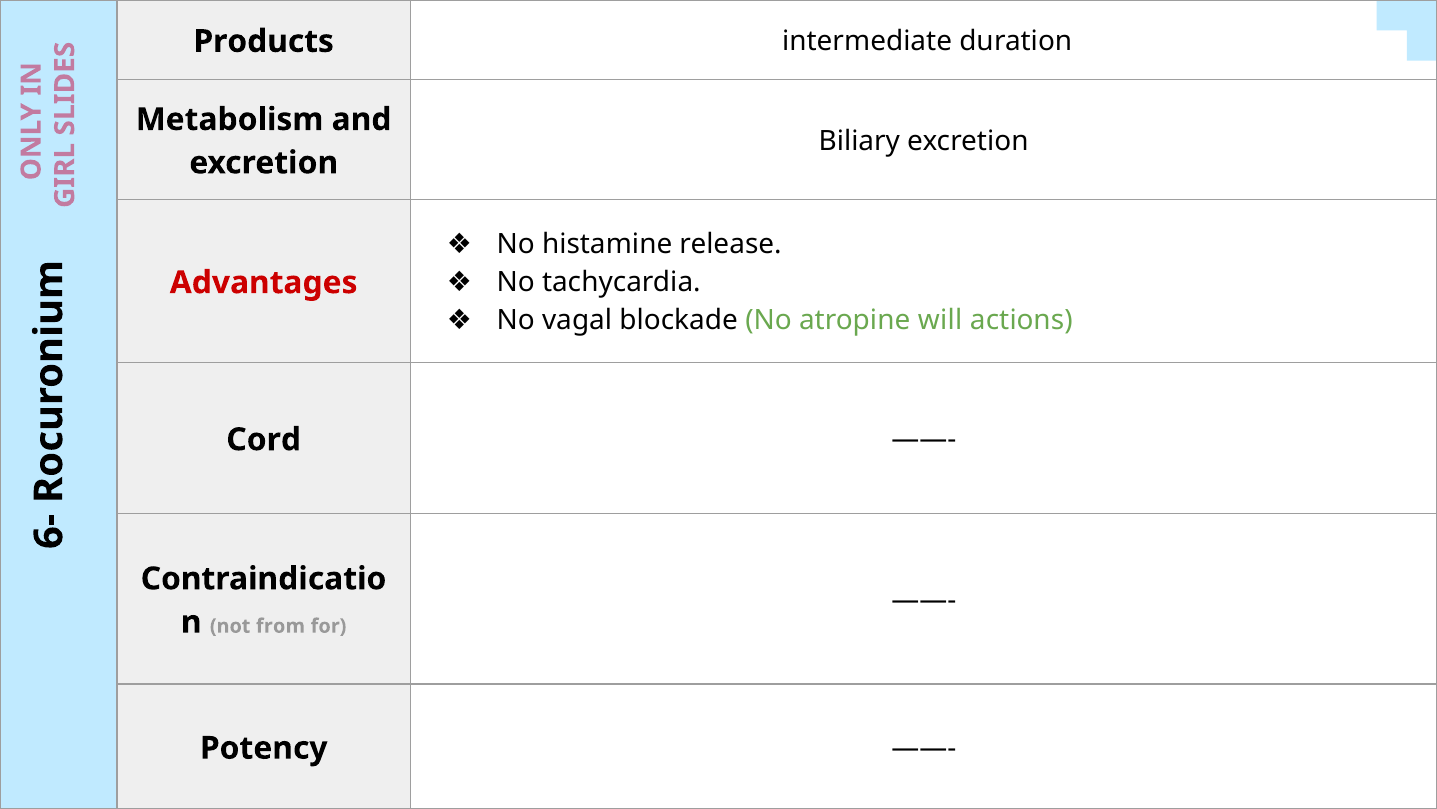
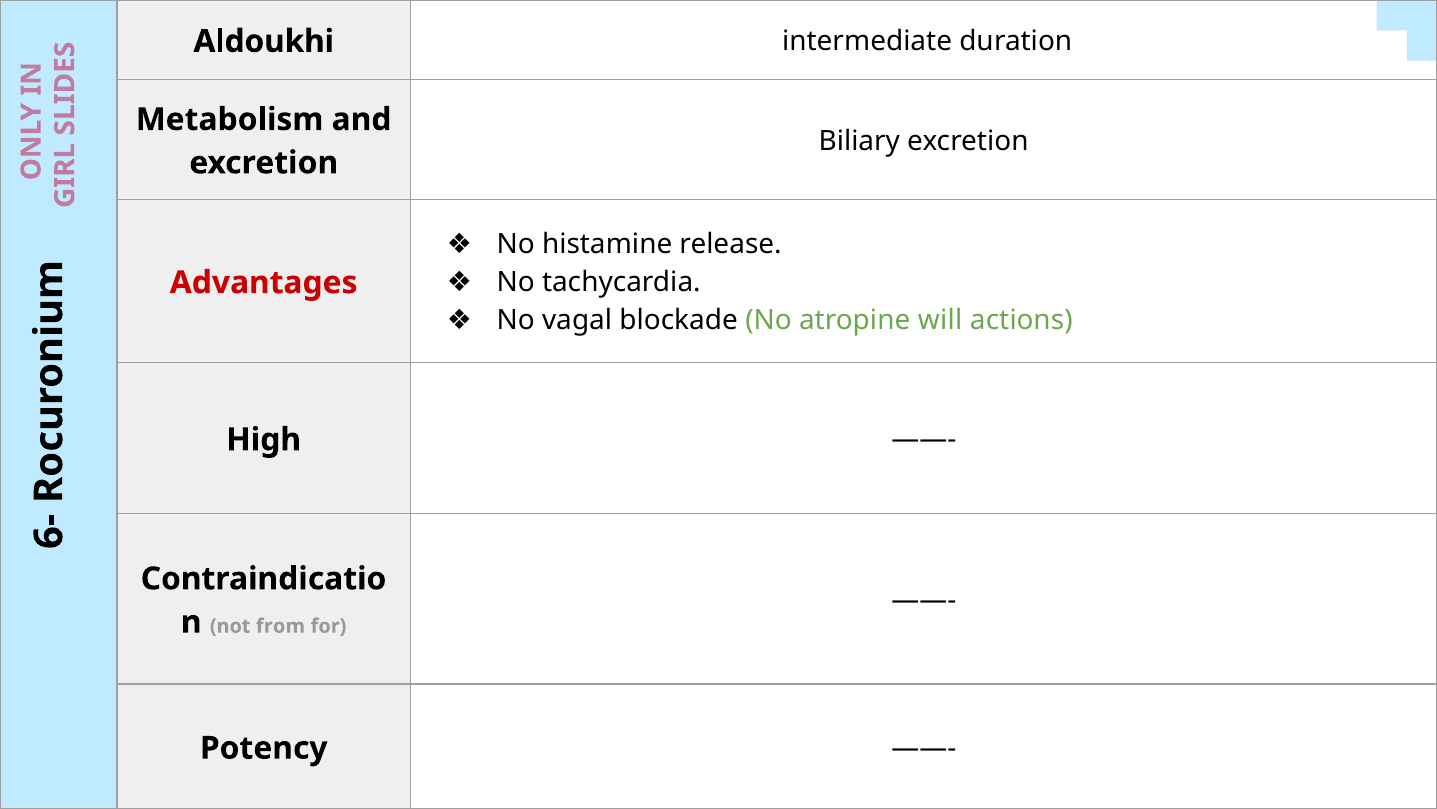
Products: Products -> Aldoukhi (264, 41)
Cord: Cord -> High (264, 439)
